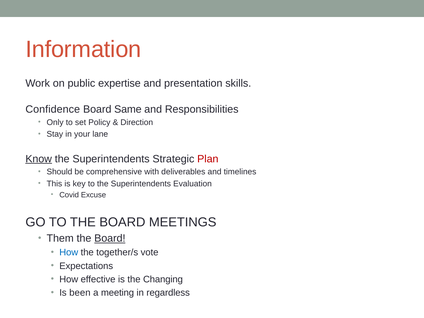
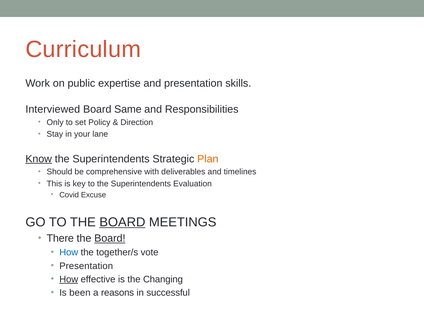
Information: Information -> Curriculum (83, 49)
Confidence: Confidence -> Interviewed (53, 109)
Plan colour: red -> orange (208, 159)
BOARD underline: none -> present (122, 222)
Them: Them -> There (60, 238)
Expectations: Expectations -> Presentation (86, 266)
How underline: none -> present (69, 279)
meeting: meeting -> reasons (118, 293)
regardless: regardless -> successful (168, 293)
